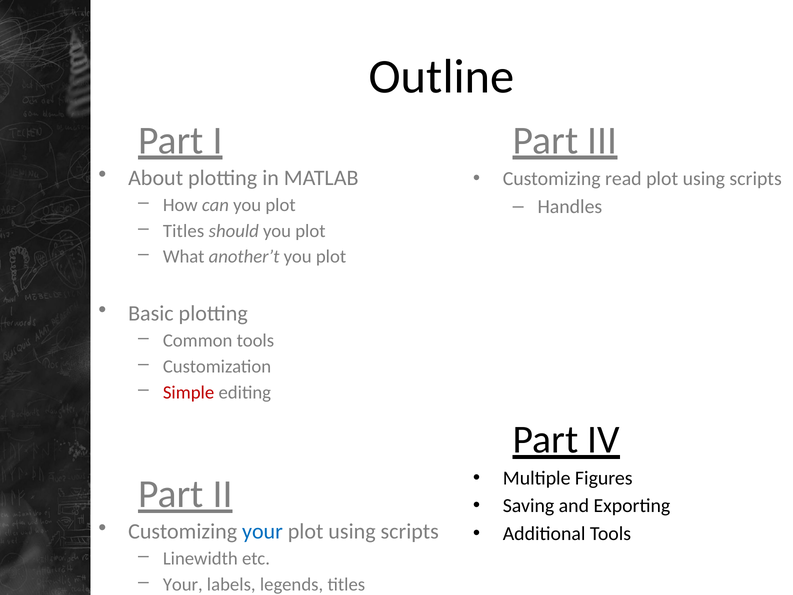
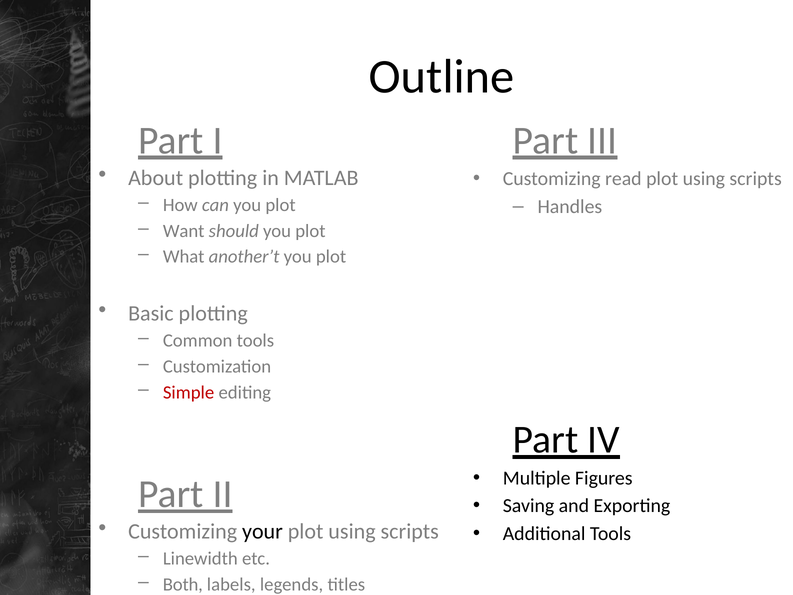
Titles: Titles -> Want (184, 231)
your colour: blue -> black (262, 531)
Your: Your -> Both (183, 584)
